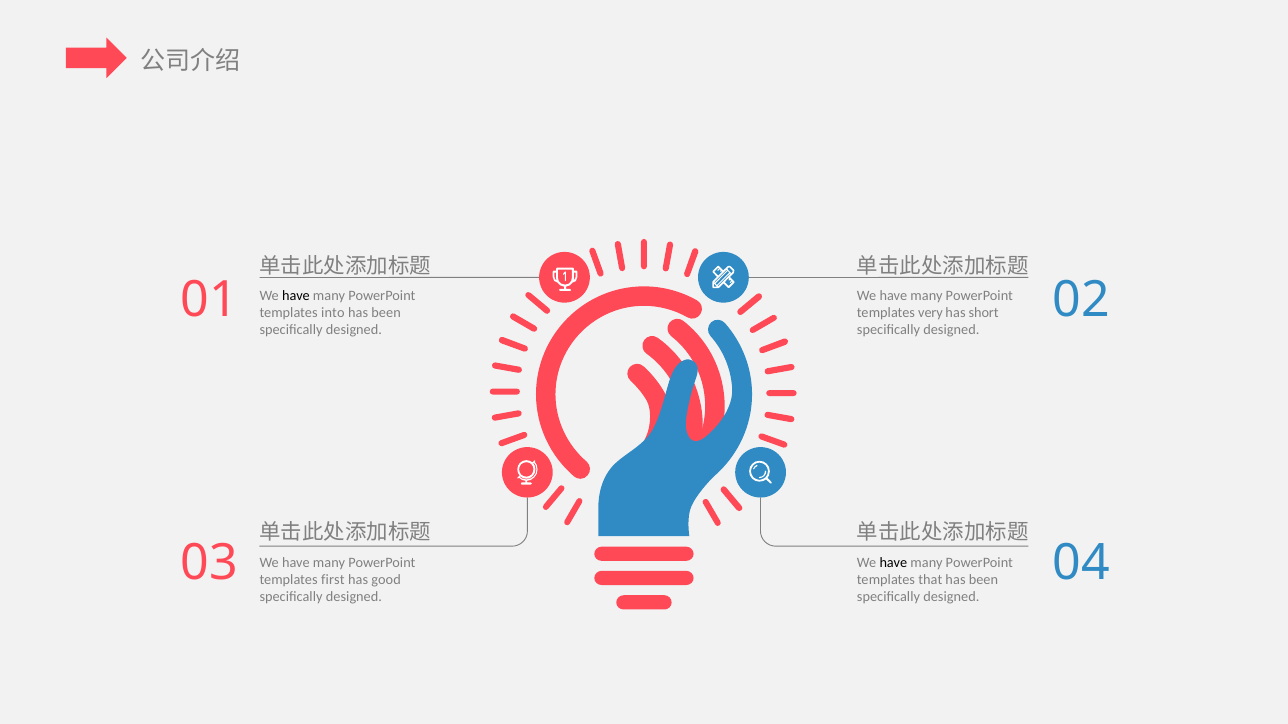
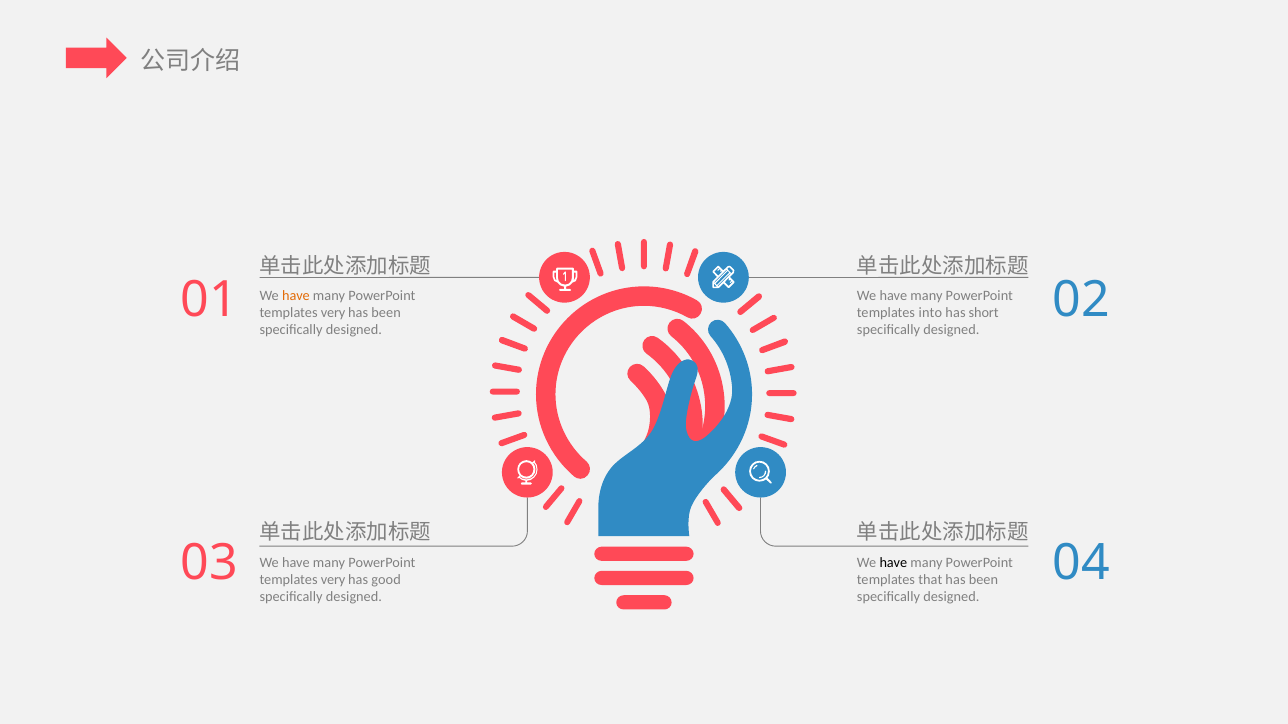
have colour: black -> orange (296, 296)
into: into -> very (333, 313)
very: very -> into (930, 313)
first: first -> very (333, 580)
